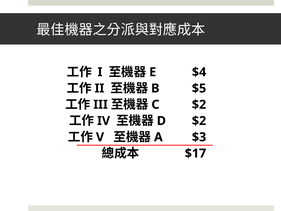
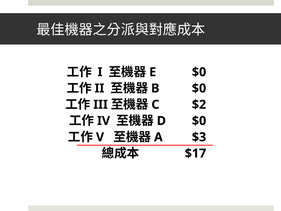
$4: $4 -> $0 (199, 72)
$5: $5 -> $0 (199, 88)
$2: $2 -> $0 (199, 121)
